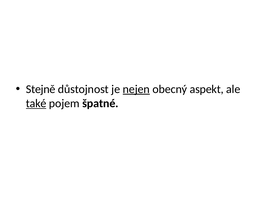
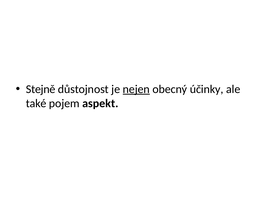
aspekt: aspekt -> účinky (207, 89)
také underline: present -> none (36, 103)
špatné: špatné -> aspekt (100, 103)
